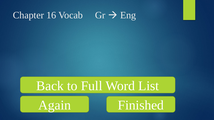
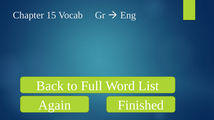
16: 16 -> 15 (51, 15)
